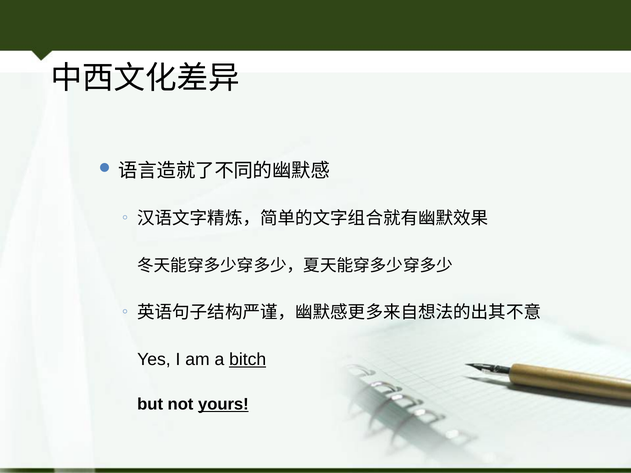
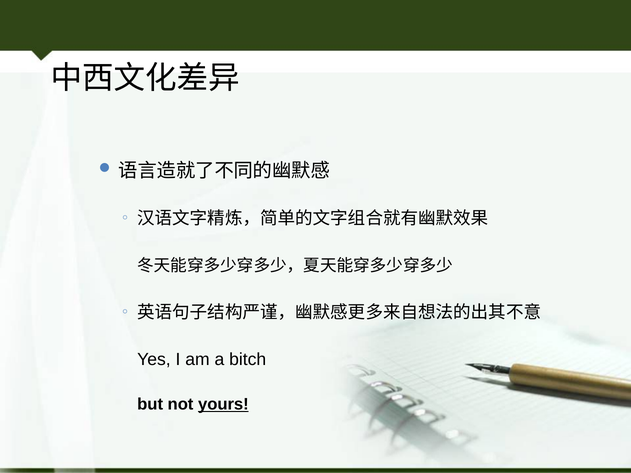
bitch underline: present -> none (248, 359)
